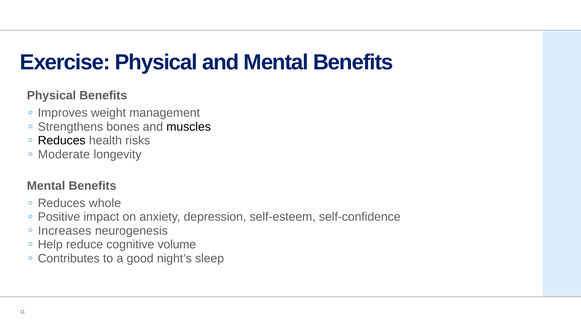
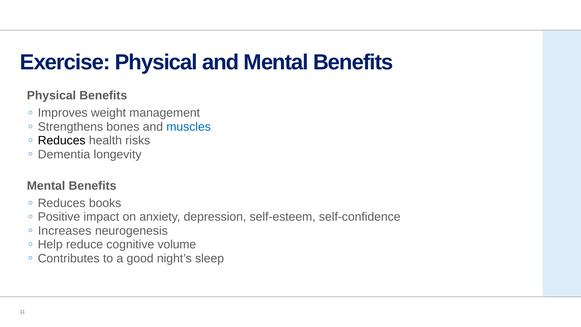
muscles colour: black -> blue (189, 127)
Moderate: Moderate -> Dementia (64, 154)
whole: whole -> books (105, 203)
